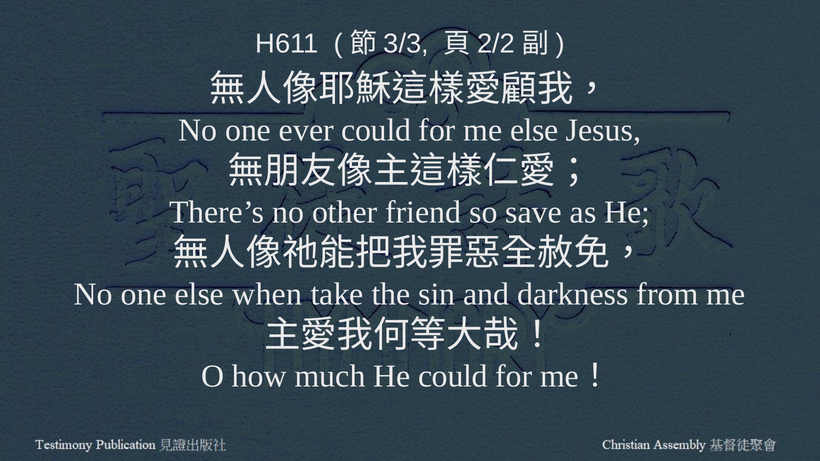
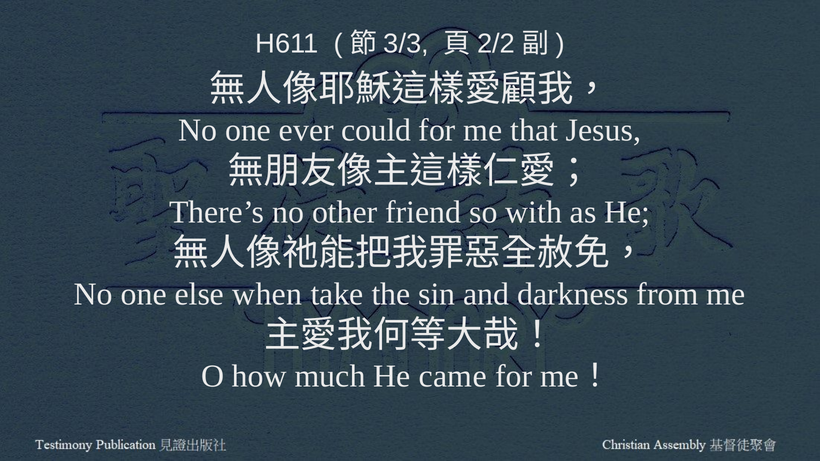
me else: else -> that (534, 130)
save: save -> with (534, 212)
He could: could -> came (453, 376)
